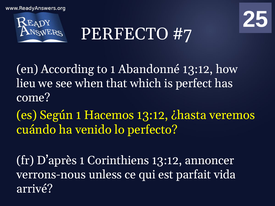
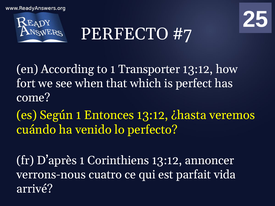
Abandonné: Abandonné -> Transporter (149, 69)
lieu: lieu -> fort (26, 84)
Hacemos: Hacemos -> Entonces (109, 115)
unless: unless -> cuatro (105, 175)
